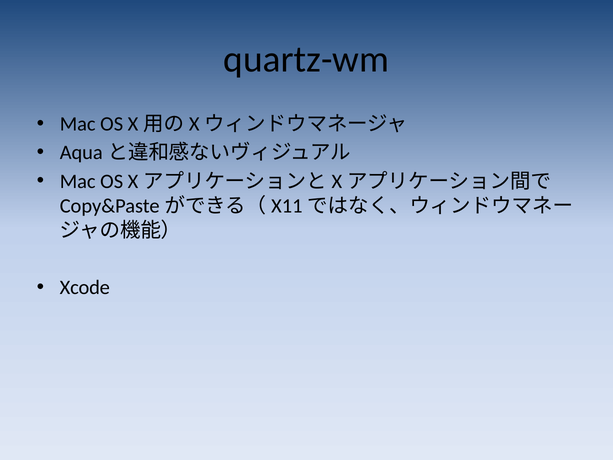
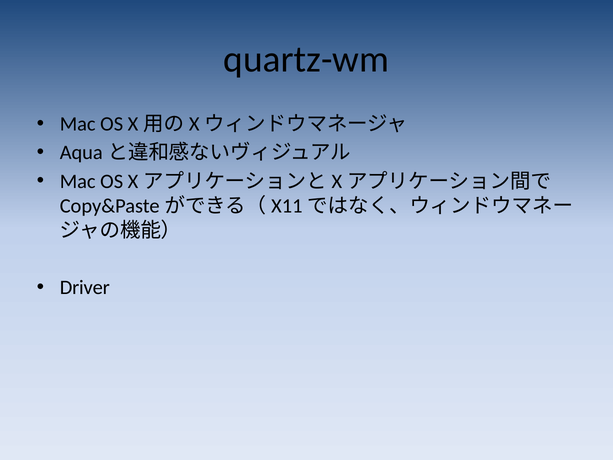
Xcode: Xcode -> Driver (85, 287)
